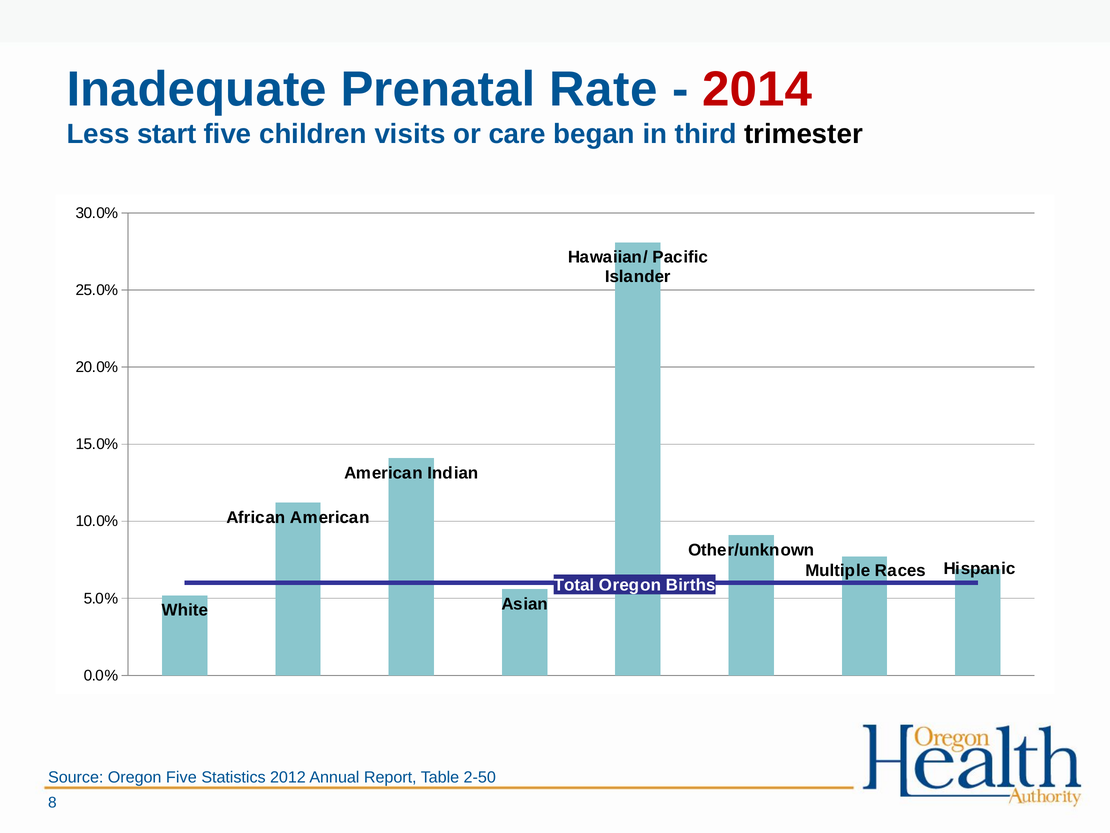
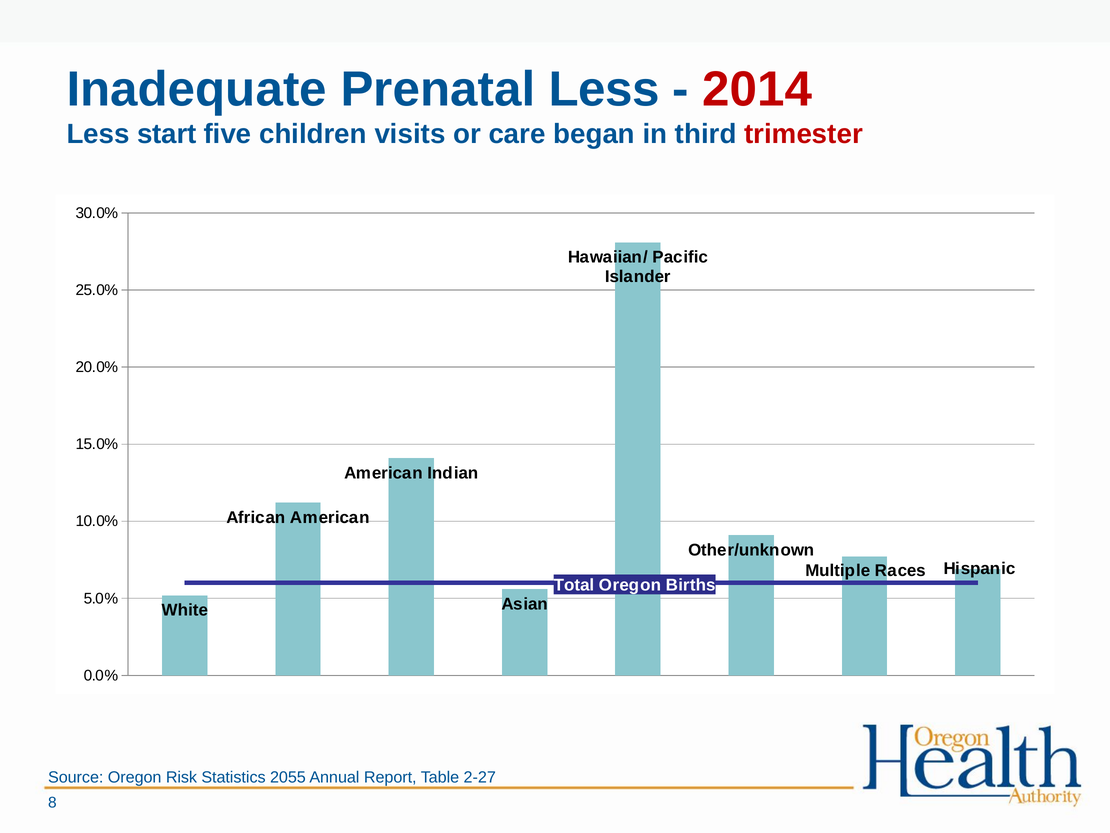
Prenatal Rate: Rate -> Less (604, 89)
trimester colour: black -> red (803, 134)
Oregon Five: Five -> Risk (181, 777)
2012: 2012 -> 2055 (288, 777)
2-50: 2-50 -> 2-27 (480, 777)
